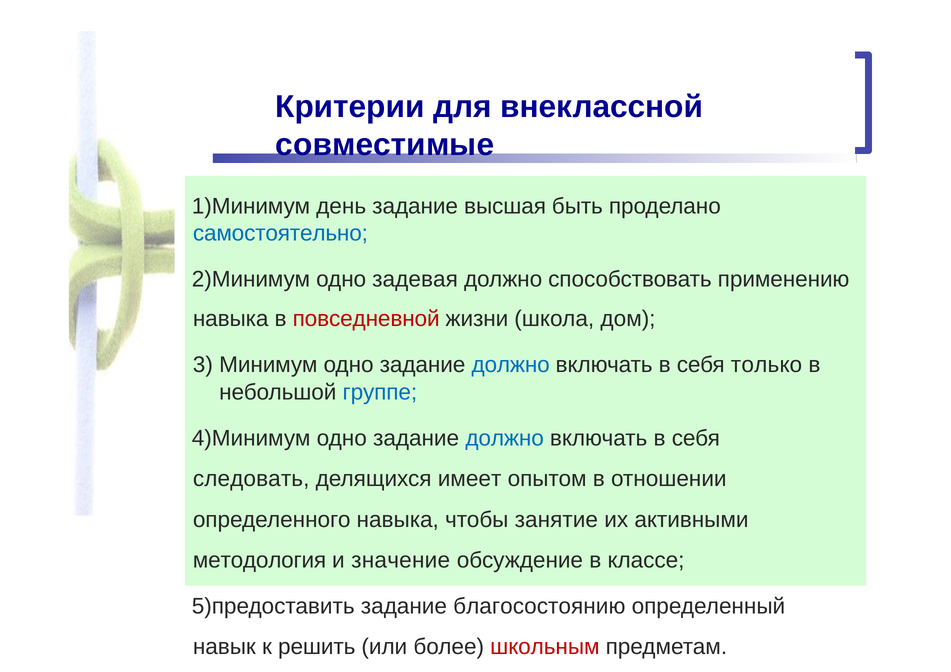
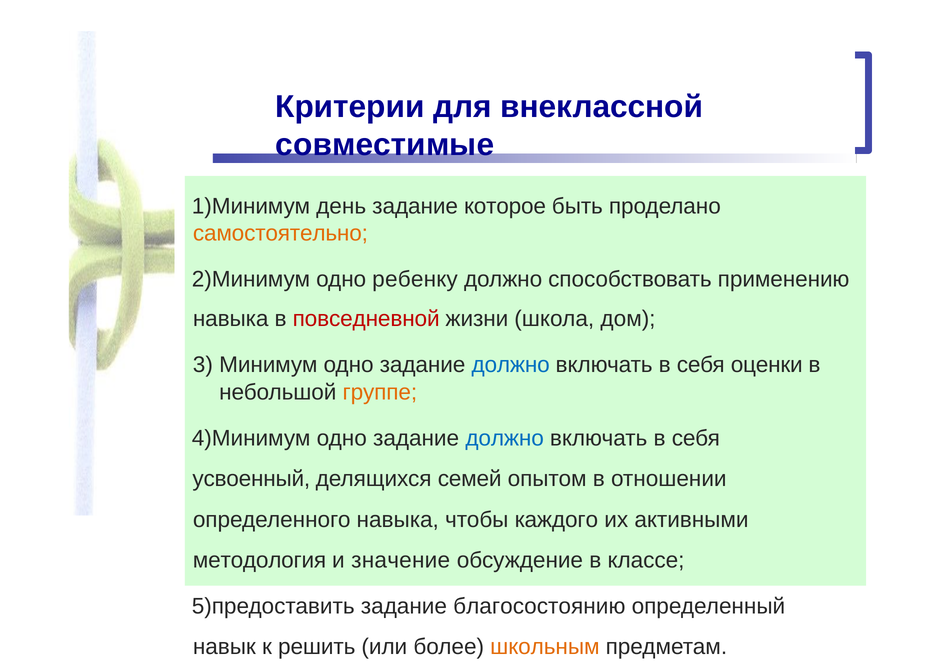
высшая: высшая -> которое (505, 206)
самостоятельно colour: blue -> orange (280, 233)
задевая: задевая -> ребенку (415, 279)
только: только -> оценки (767, 365)
группе colour: blue -> orange (380, 392)
следовать: следовать -> усвоенный (251, 479)
имеет: имеет -> семей (470, 479)
занятие: занятие -> каждого (556, 520)
школьным colour: red -> orange (545, 647)
